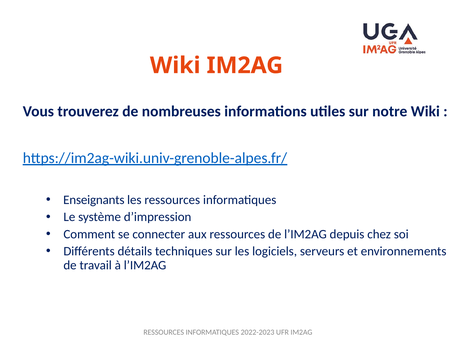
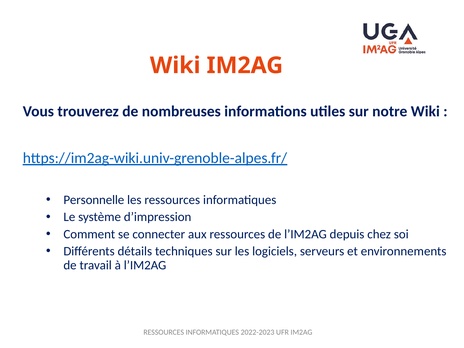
Enseignants: Enseignants -> Personnelle (94, 200)
